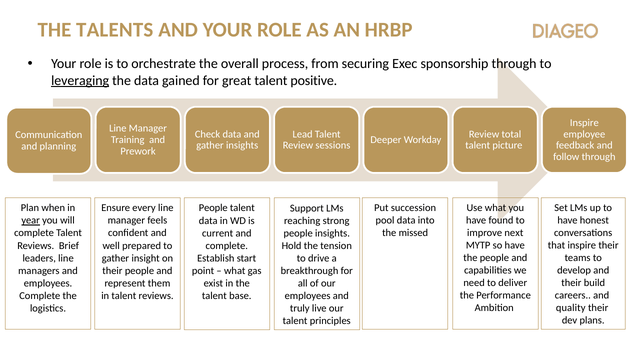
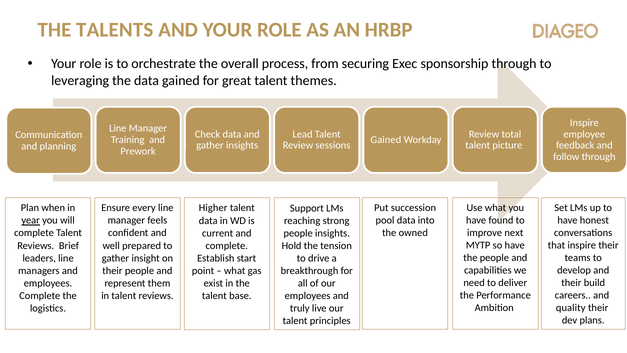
leveraging underline: present -> none (80, 80)
positive: positive -> themes (314, 80)
Deeper: Deeper -> Gained (386, 140)
People: People -> Higher (213, 208)
missed: missed -> owned (413, 232)
